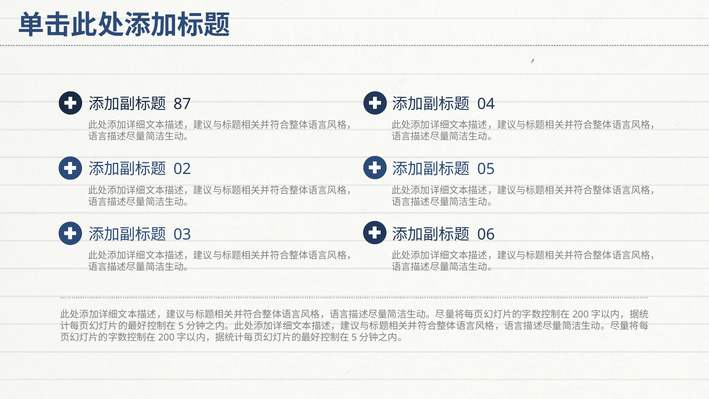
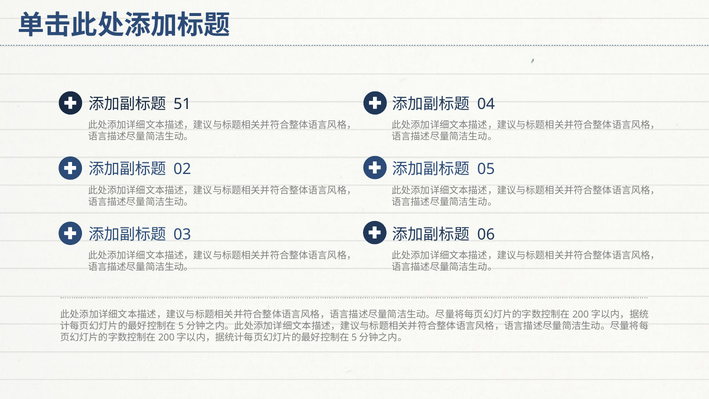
87: 87 -> 51 (182, 104)
